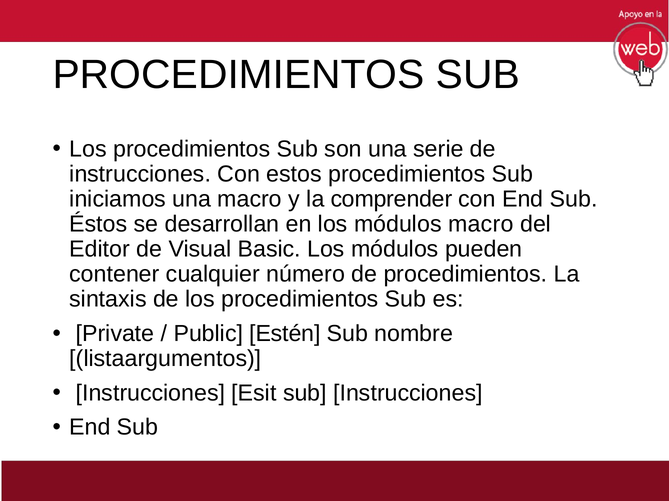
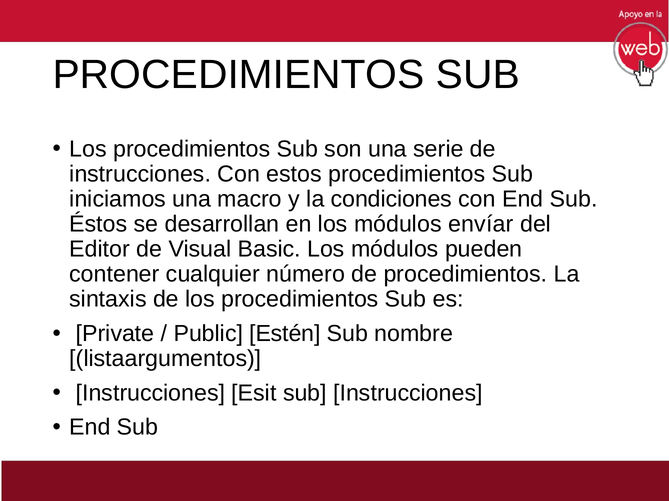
comprender: comprender -> condiciones (391, 199)
módulos macro: macro -> envíar (481, 225)
